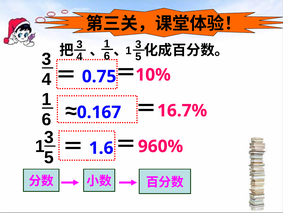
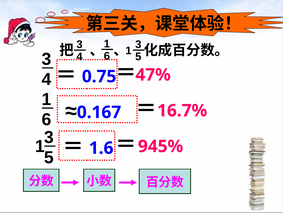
10%: 10% -> 47% (153, 75)
960%: 960% -> 945% (161, 146)
